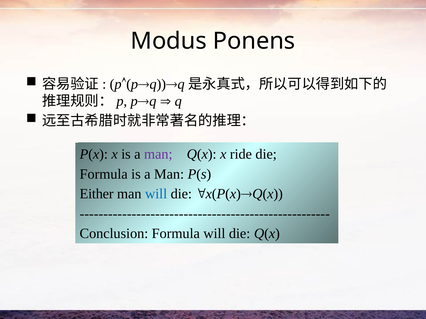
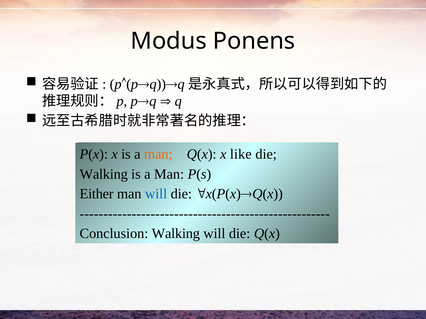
man colour: purple -> orange (158, 154)
ride: ride -> like (241, 154)
Formula: Formula -> Walking (104, 174)
Conclusion Formula: Formula -> Walking (176, 234)
